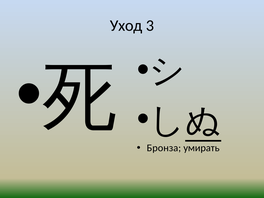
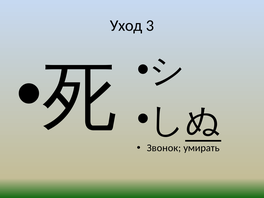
Бронза: Бронза -> Звонок (164, 148)
